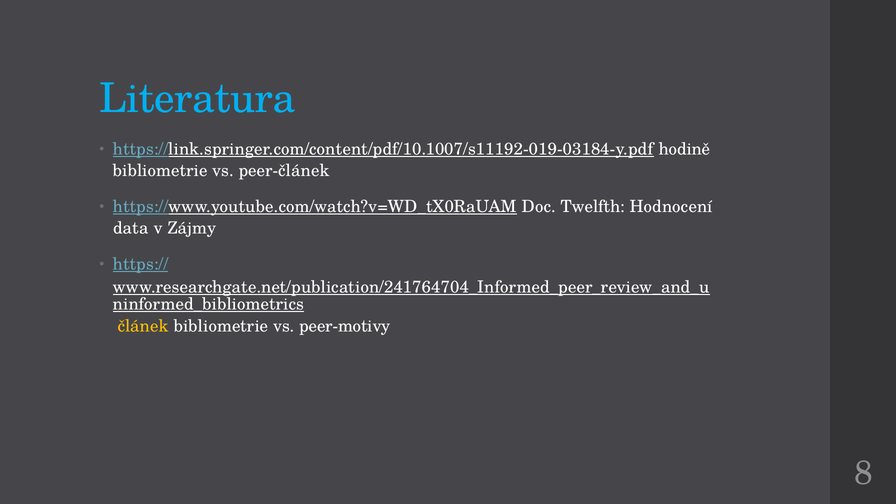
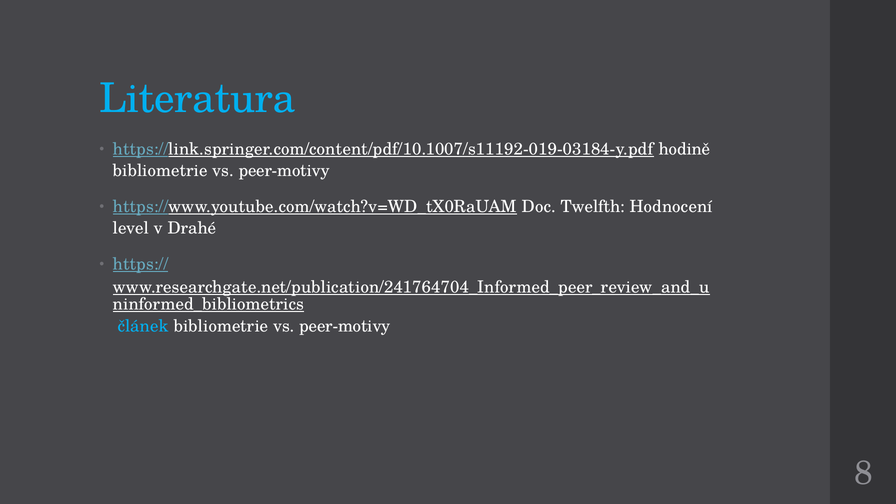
peer-článek: peer-článek -> peer-motivy (284, 171)
data: data -> level (131, 228)
Zájmy: Zájmy -> Drahé (192, 228)
článek colour: yellow -> light blue (143, 326)
